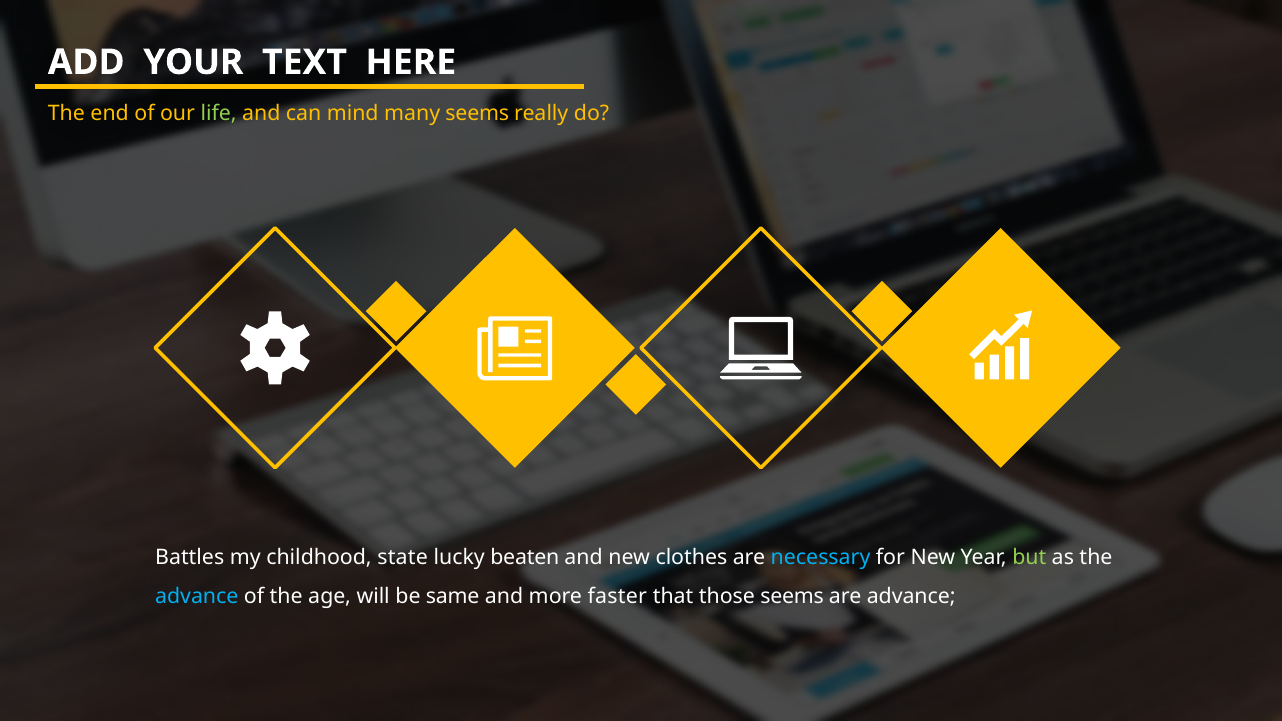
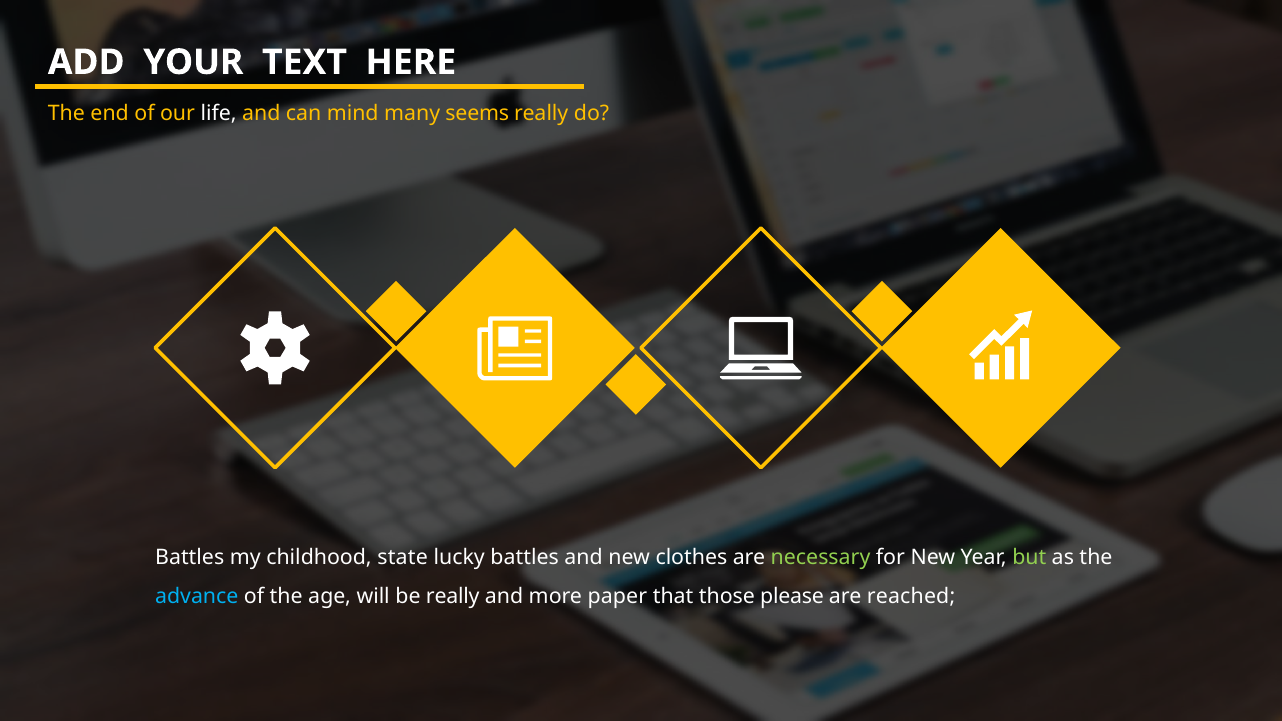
life colour: light green -> white (219, 114)
lucky beaten: beaten -> battles (525, 558)
necessary colour: light blue -> light green (821, 558)
be same: same -> really (453, 596)
faster: faster -> paper (617, 596)
those seems: seems -> please (792, 596)
are advance: advance -> reached (911, 596)
